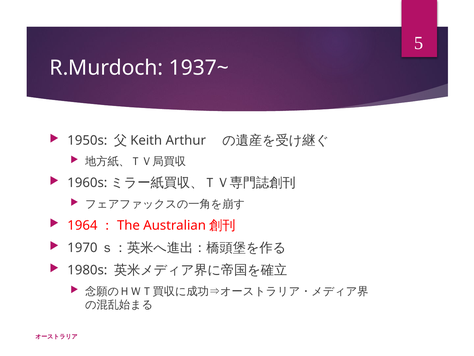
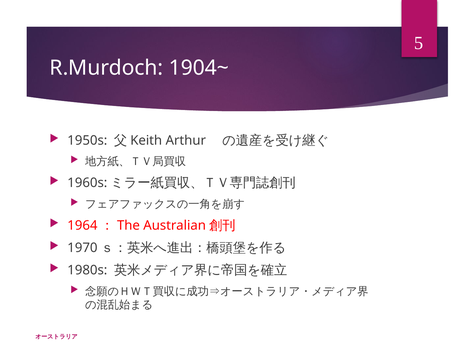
1937~: 1937~ -> 1904~ (199, 68)
